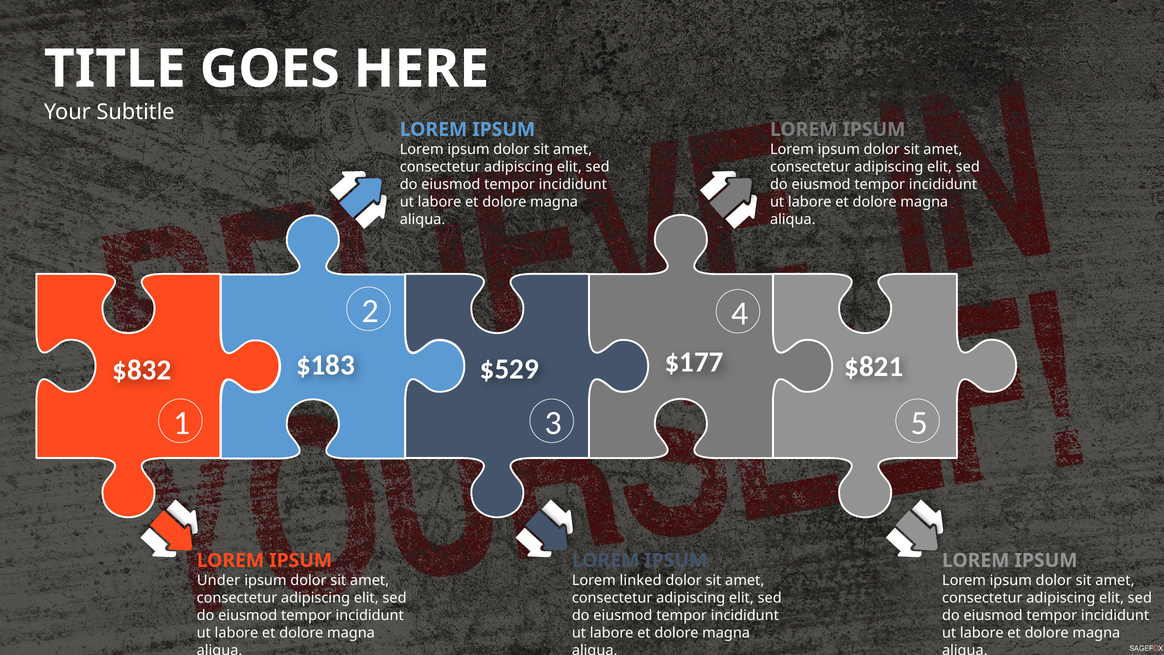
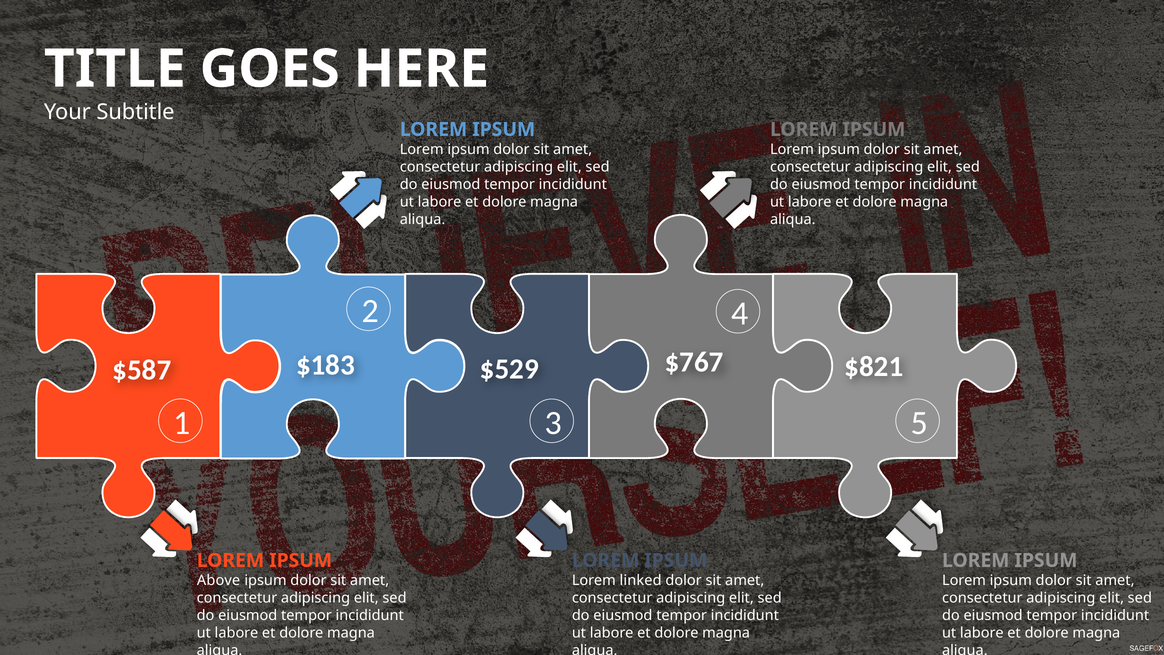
$177: $177 -> $767 (694, 362)
$832: $832 -> $587 (142, 370)
Under: Under -> Above (219, 580)
